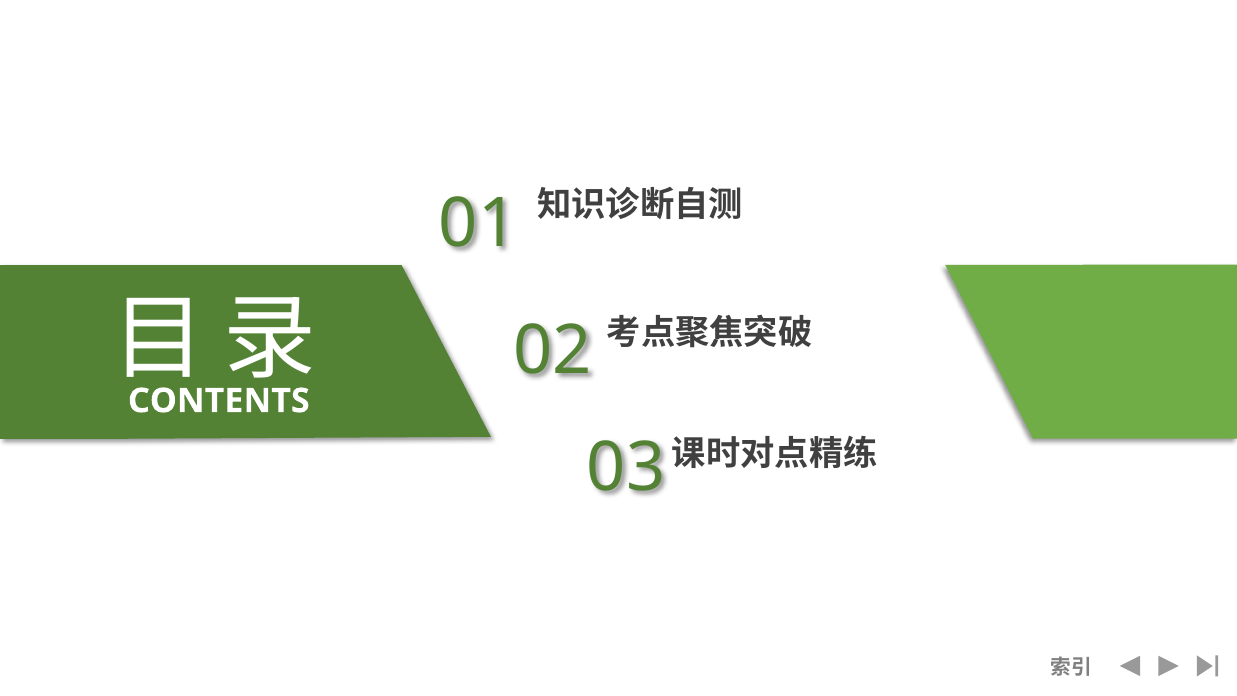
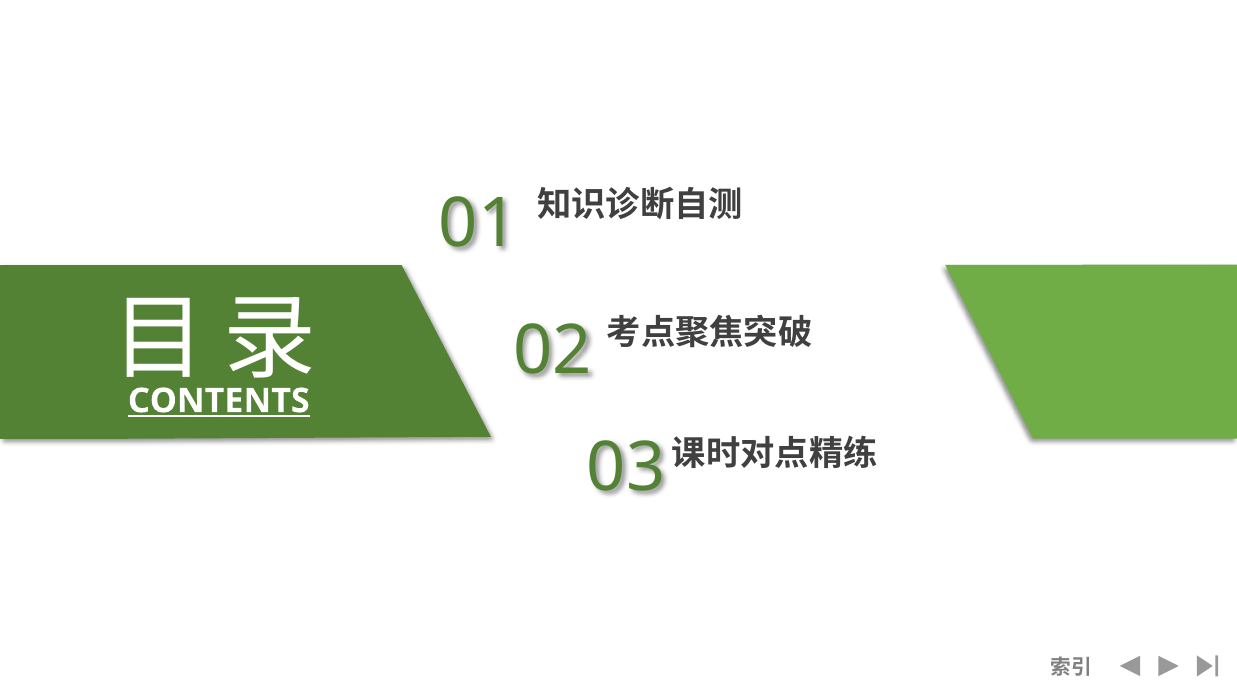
CONTENTS underline: none -> present (219, 401)
